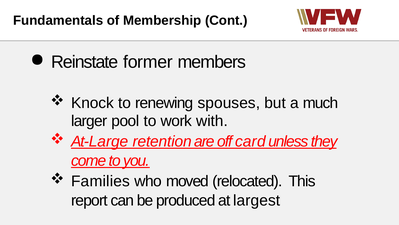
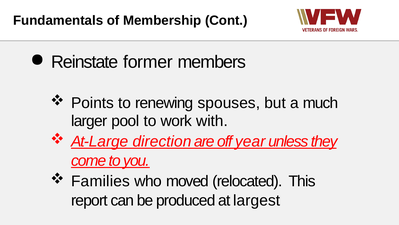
Knock: Knock -> Points (92, 103)
retention: retention -> direction (162, 141)
card: card -> year (250, 141)
